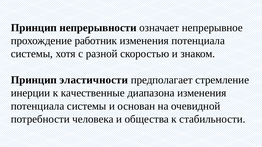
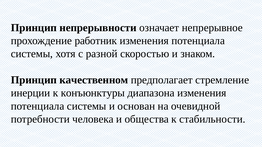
эластичности: эластичности -> качественном (94, 80)
качественные: качественные -> конъюнктуры (93, 93)
